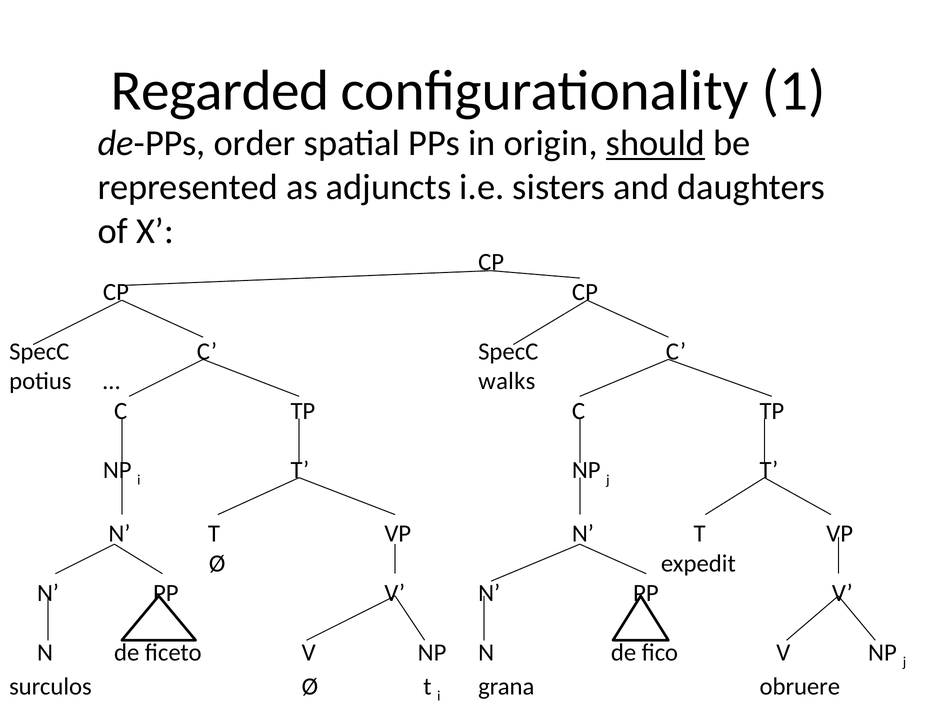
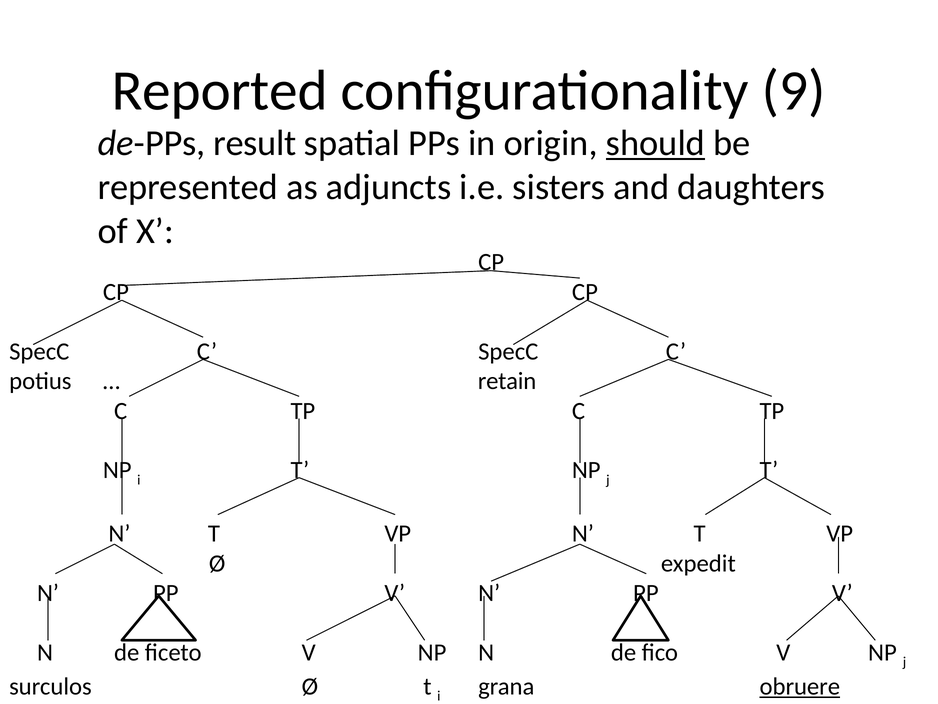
Regarded: Regarded -> Reported (220, 91)
1: 1 -> 9 (794, 91)
order: order -> result (255, 143)
walks: walks -> retain (507, 381)
obruere underline: none -> present (800, 686)
